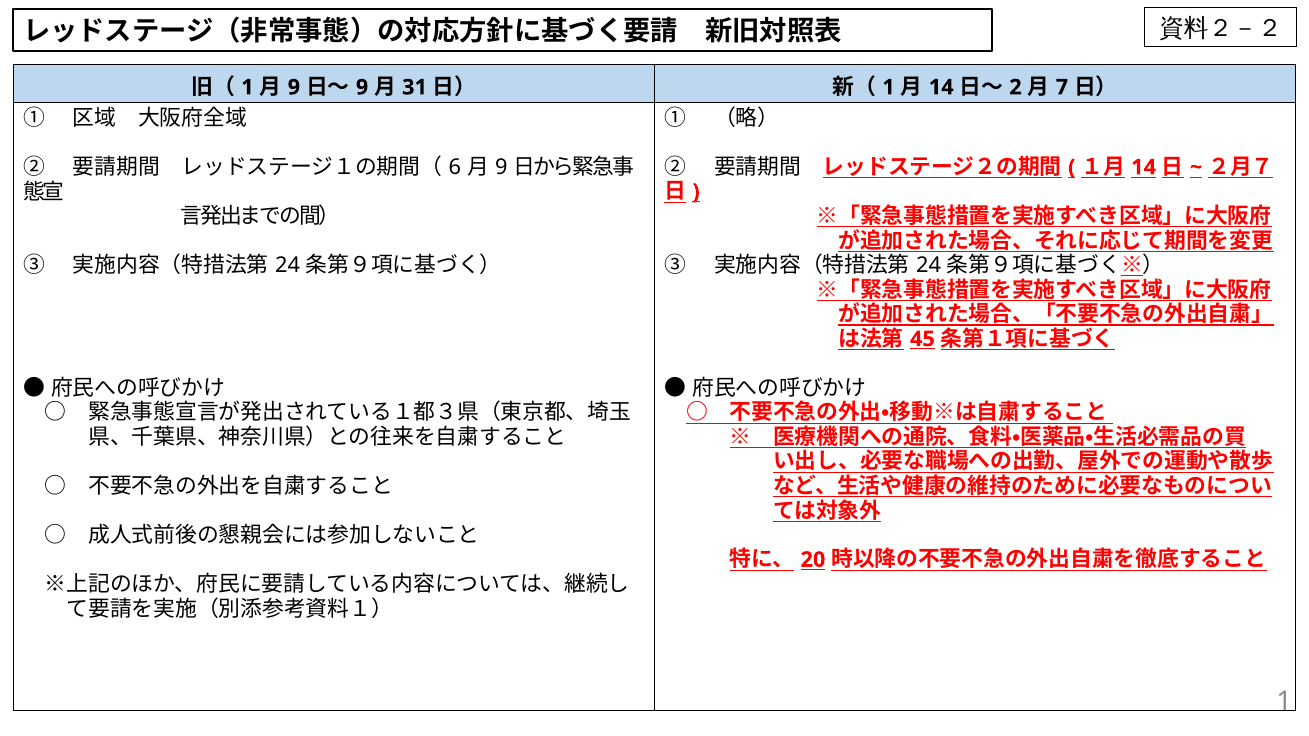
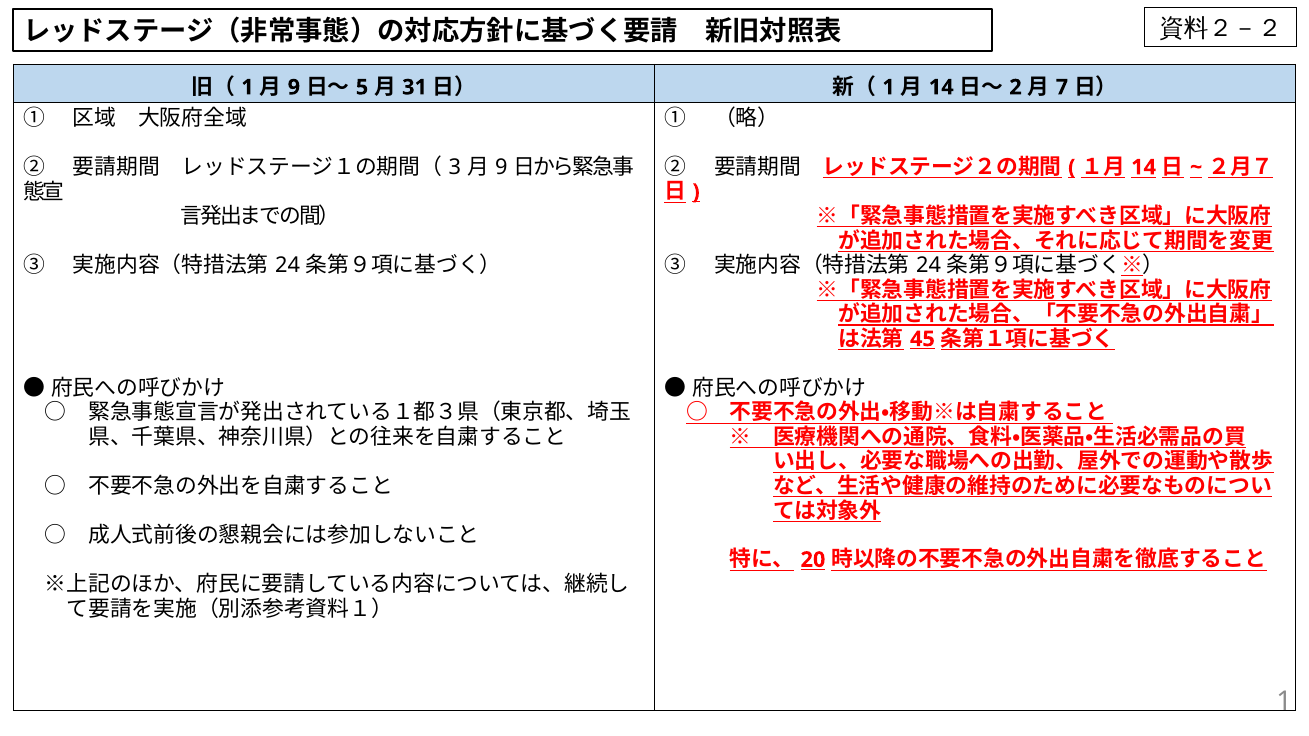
9: 9 -> 5 (362, 87)
6: 6 -> 3 (455, 167)
